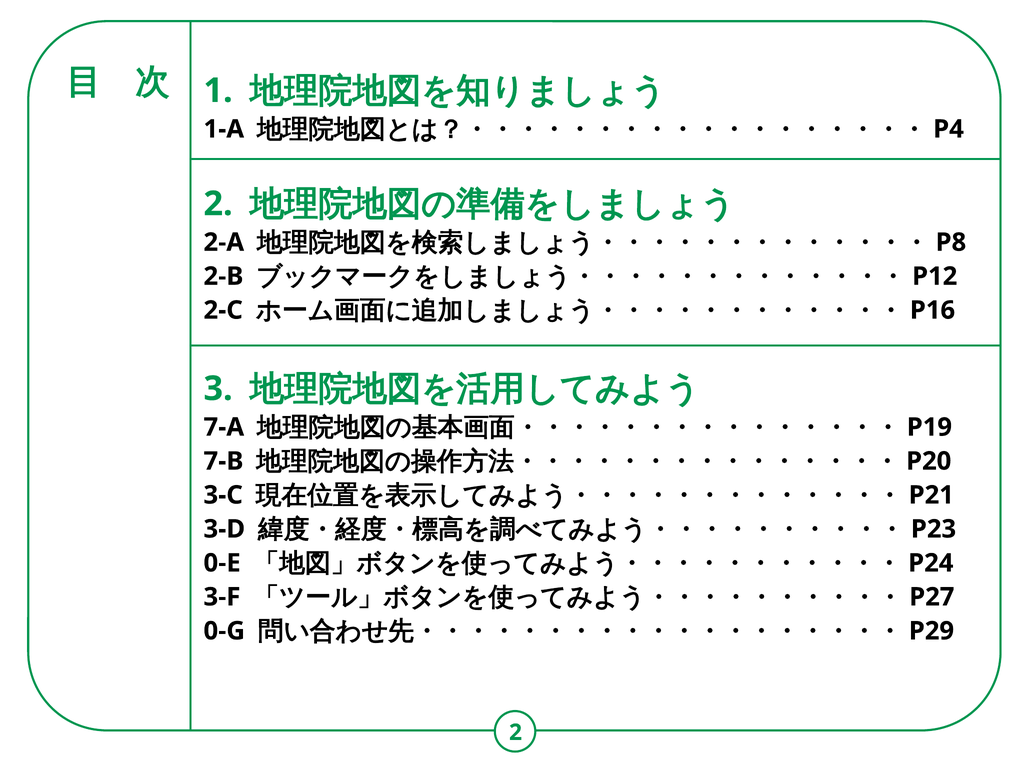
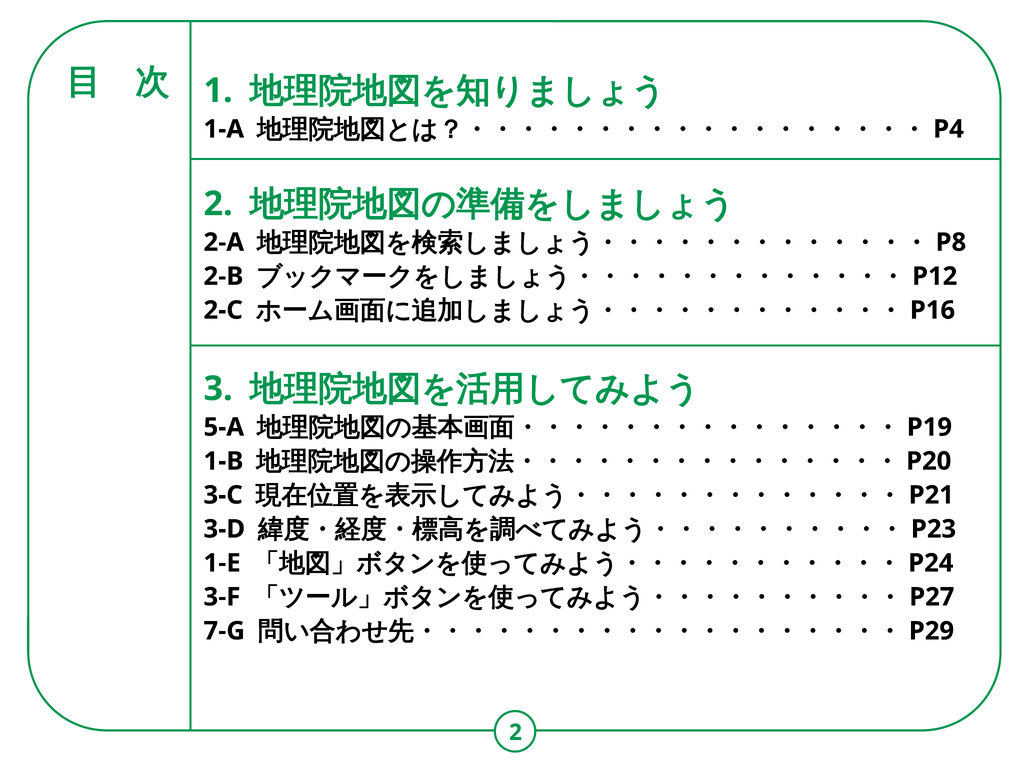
7-A: 7-A -> 5-A (224, 427)
7-B: 7-B -> 1-B (223, 461)
0-E: 0-E -> 1-E (222, 563)
0-G: 0-G -> 7-G (224, 631)
